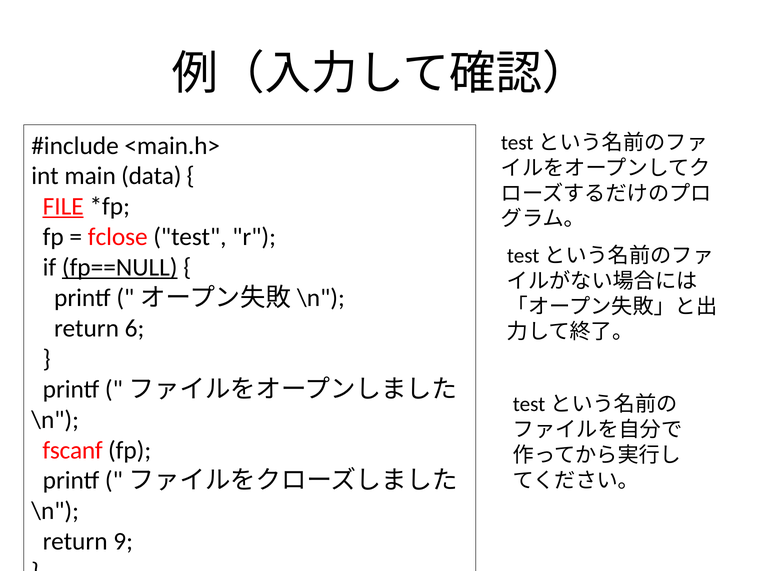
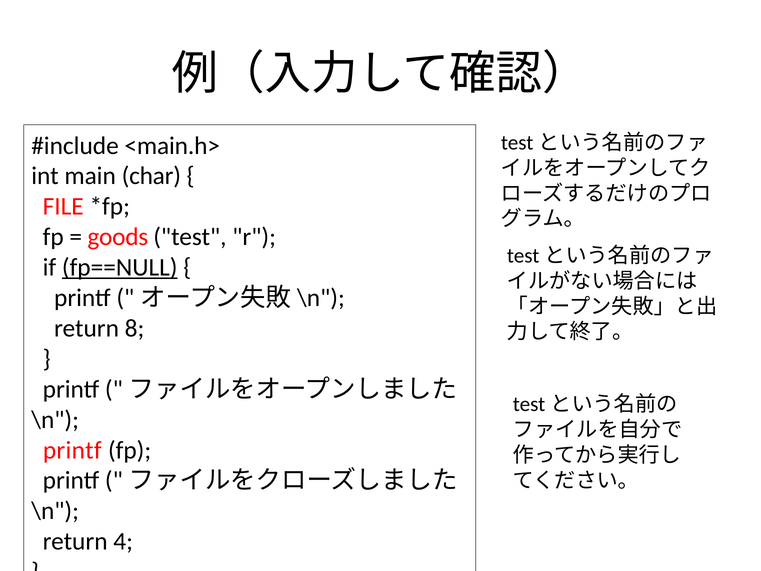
data: data -> char (151, 176)
FILE underline: present -> none (63, 206)
fclose: fclose -> goods (118, 237)
6: 6 -> 8 (135, 328)
fscanf: fscanf -> printf (72, 450)
9: 9 -> 4 (123, 541)
